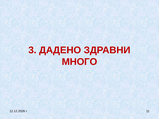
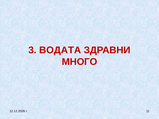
ДАДЕНО: ДАДЕНО -> ВОДАТА (60, 50)
